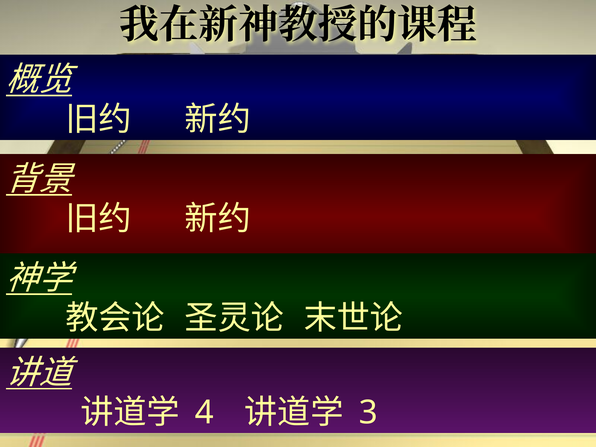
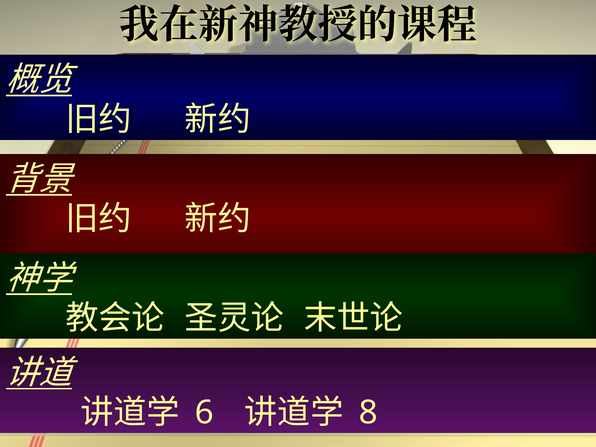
4: 4 -> 6 (204, 412)
3: 3 -> 8 (368, 412)
